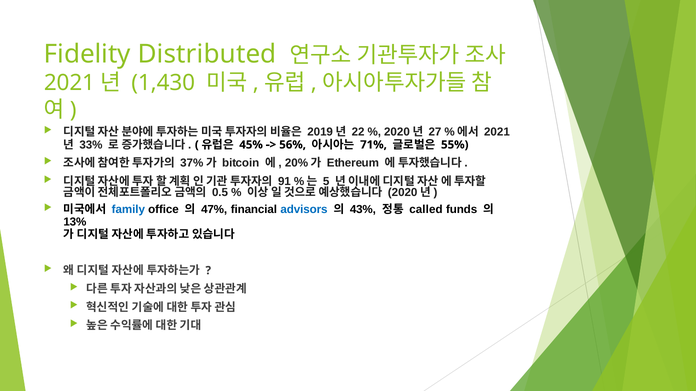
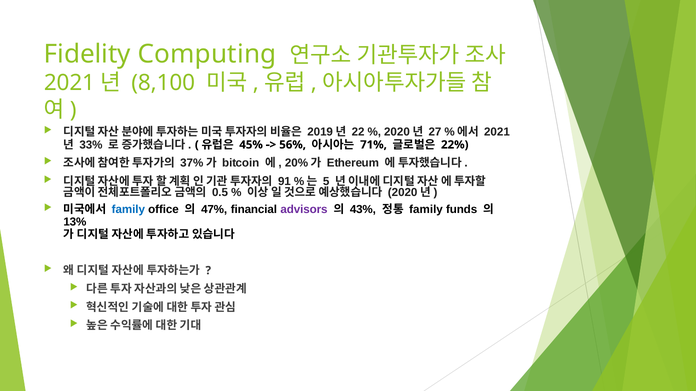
Distributed: Distributed -> Computing (207, 54)
1,430: 1,430 -> 8,100 (163, 83)
55%: 55% -> 22% (455, 145)
advisors colour: blue -> purple (304, 210)
called: called -> family (426, 210)
